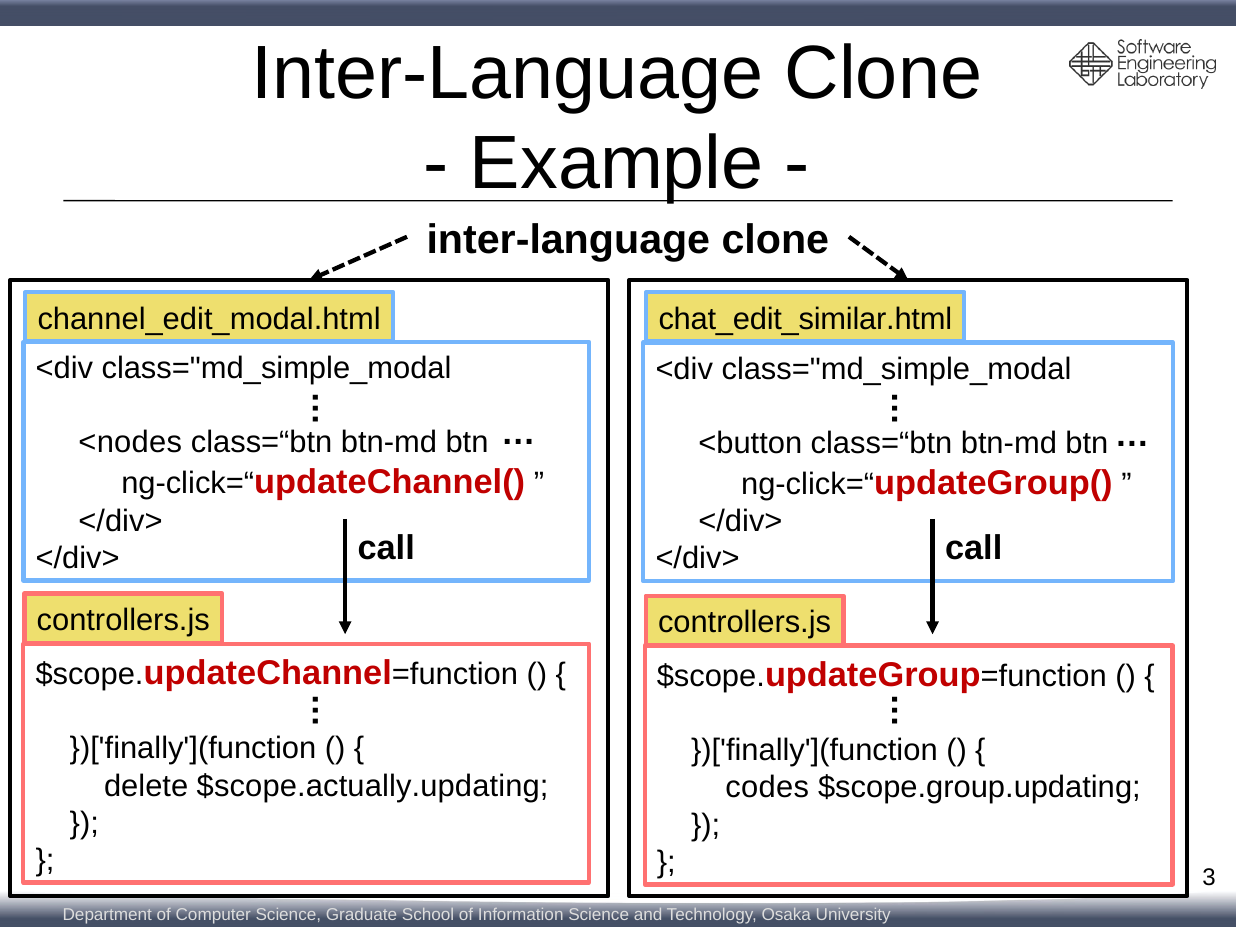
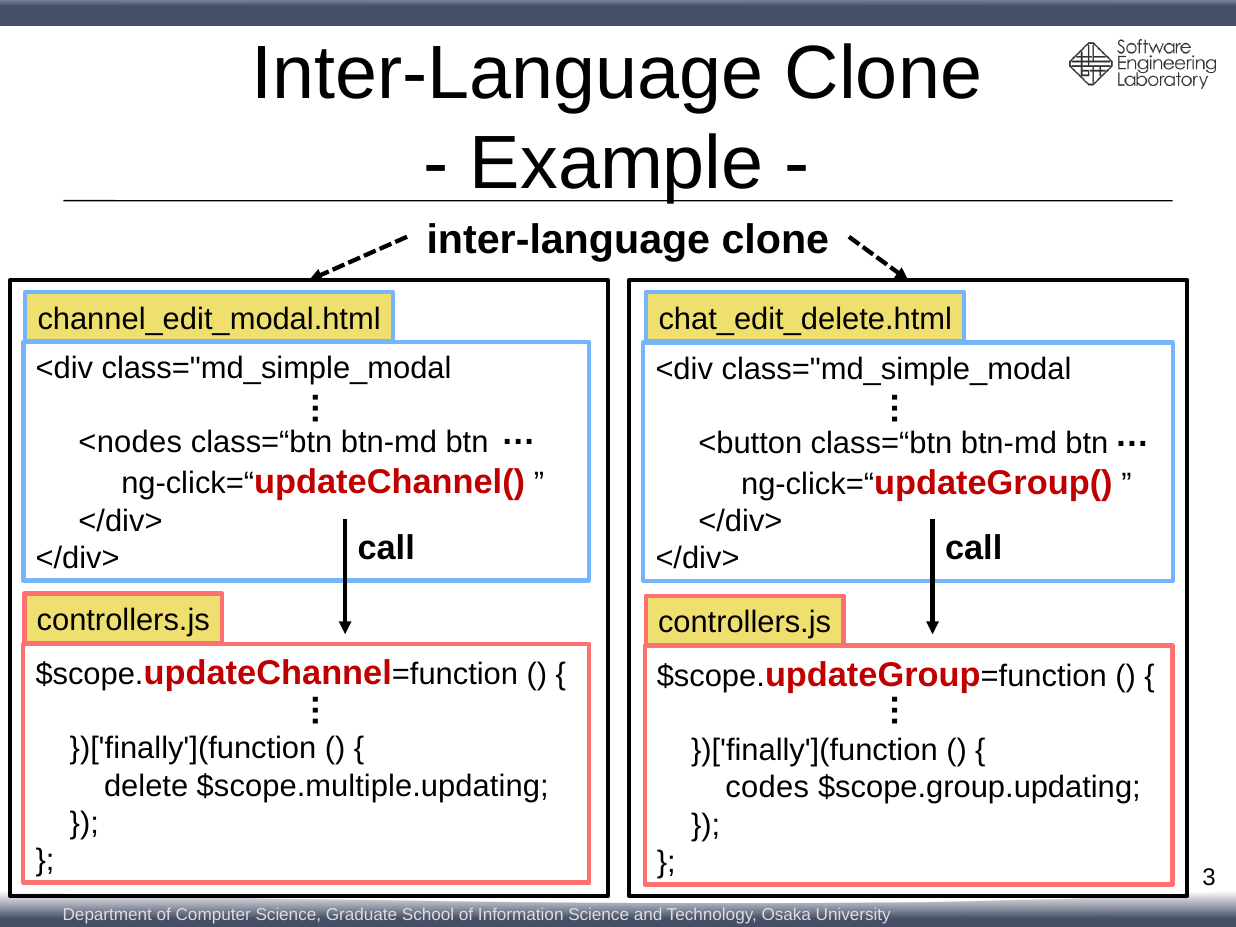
chat_edit_similar.html: chat_edit_similar.html -> chat_edit_delete.html (805, 319)
$scope.actually.updating: $scope.actually.updating -> $scope.multiple.updating (373, 786)
